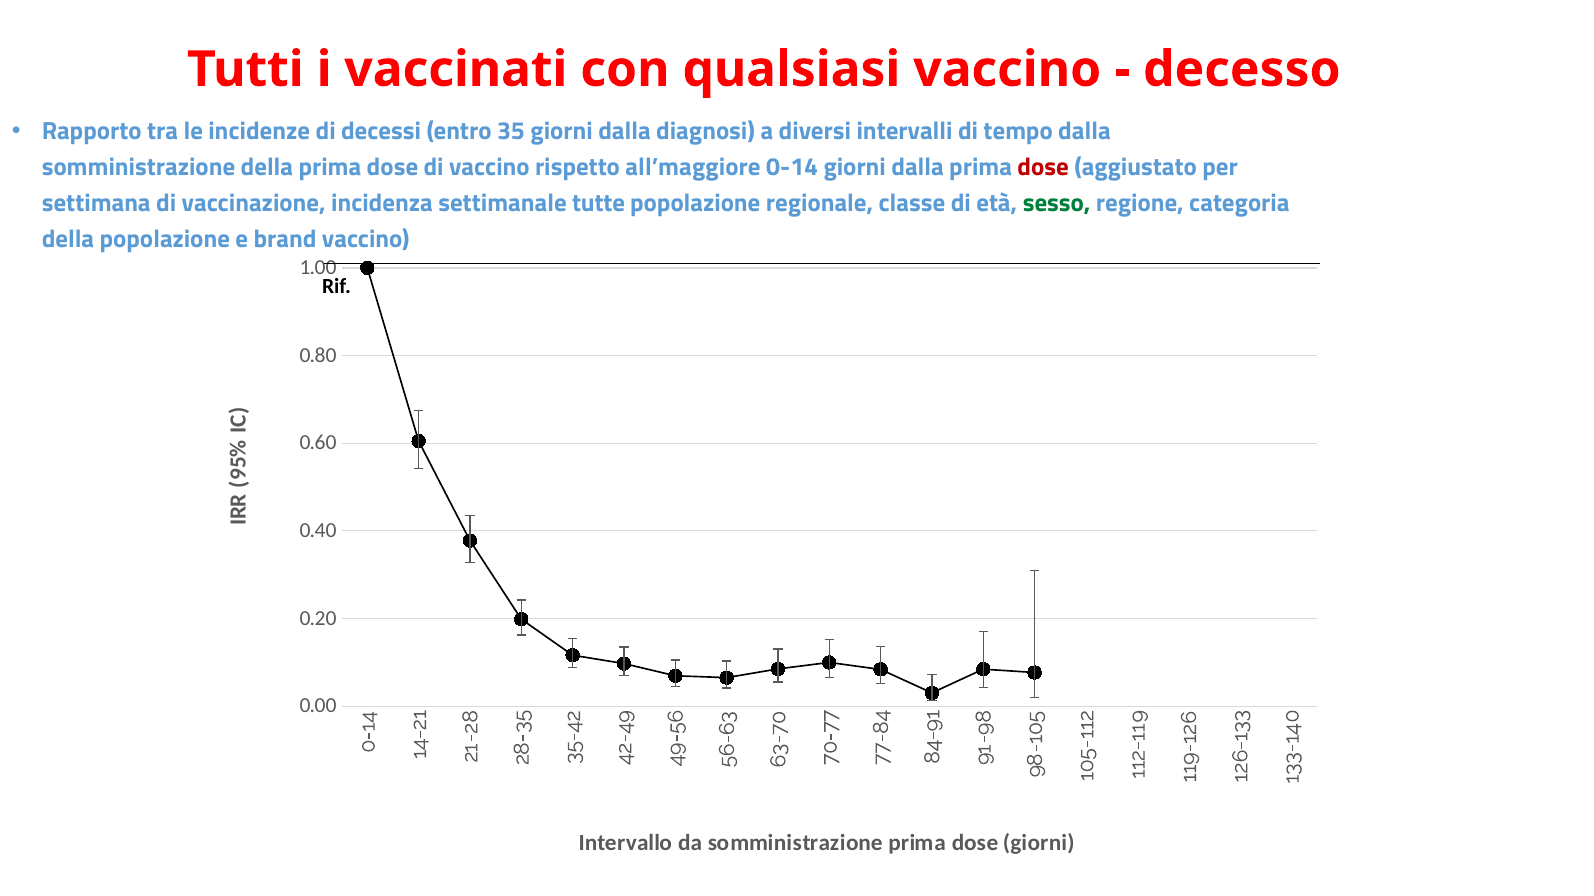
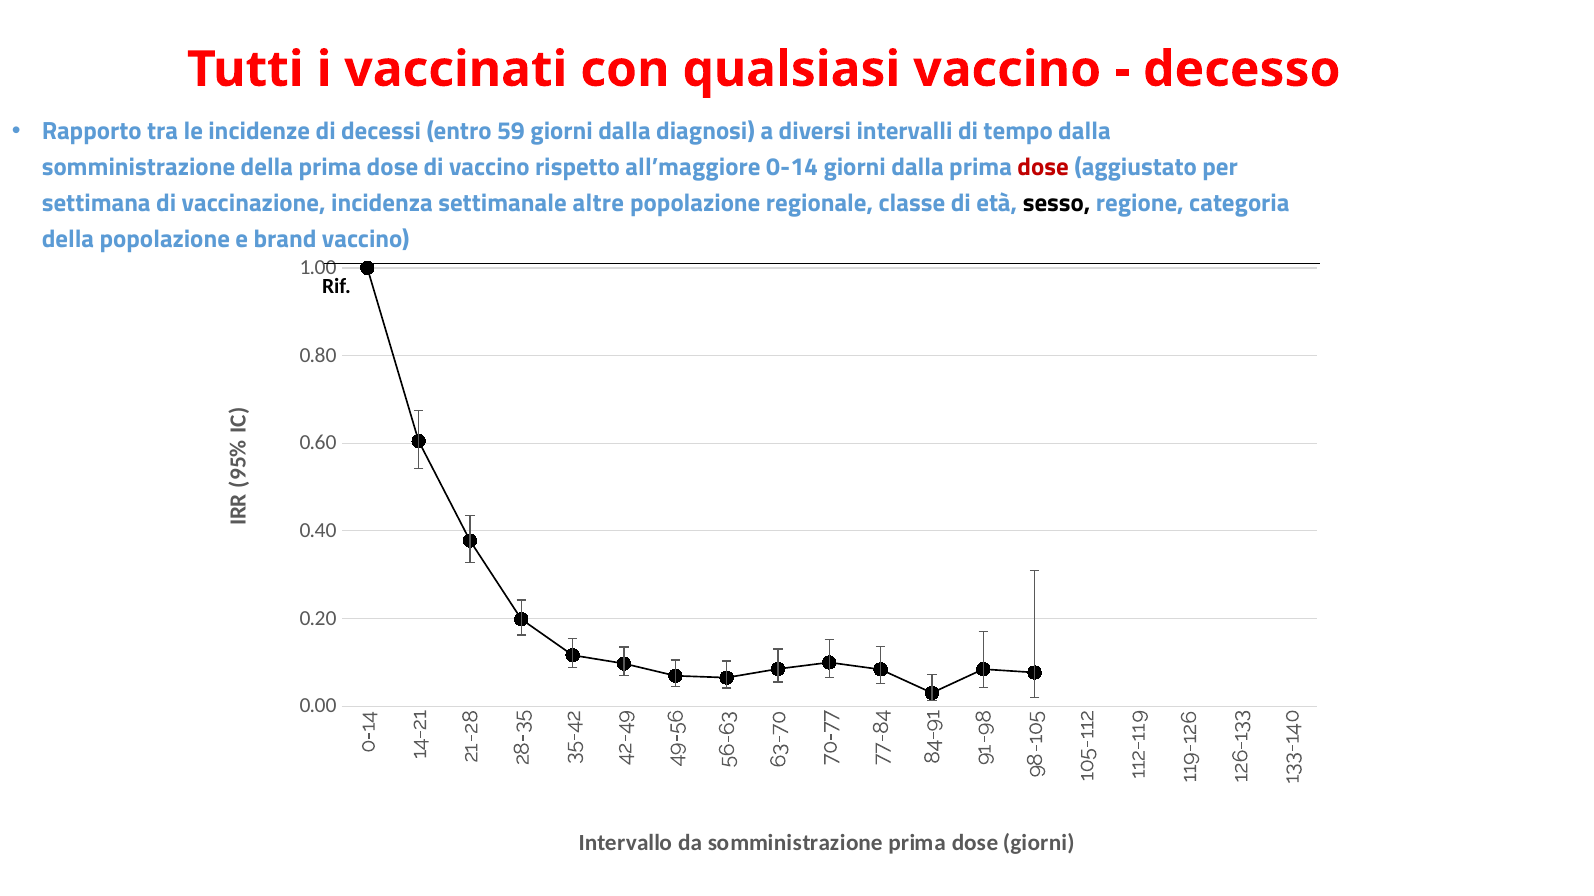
35: 35 -> 59 (511, 131)
tutte: tutte -> altre (598, 203)
sesso colour: green -> black (1057, 203)
